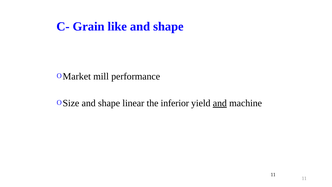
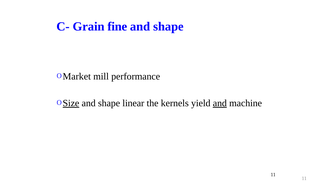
like: like -> fine (117, 27)
Size underline: none -> present (71, 103)
inferior: inferior -> kernels (175, 103)
